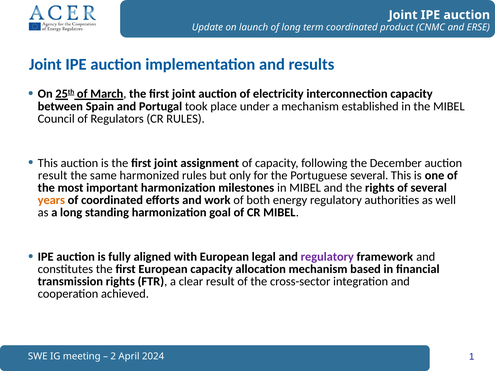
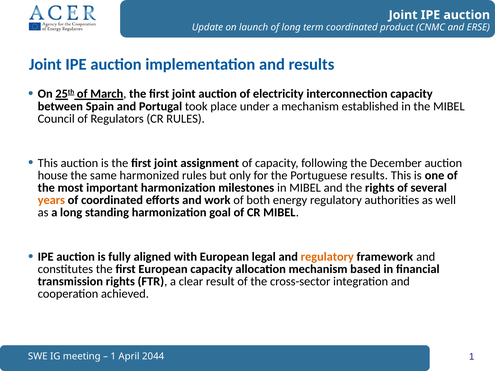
result: result -> house (53, 175)
Portuguese several: several -> results (369, 175)
regulatory colour: purple -> orange (327, 257)
2: 2 -> 1 (113, 357)
2024: 2024 -> 2044 (153, 357)
